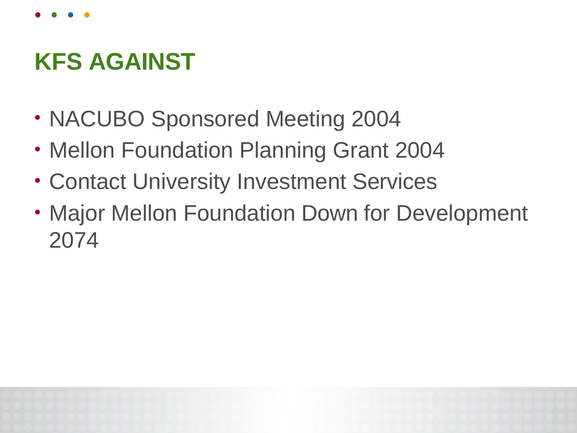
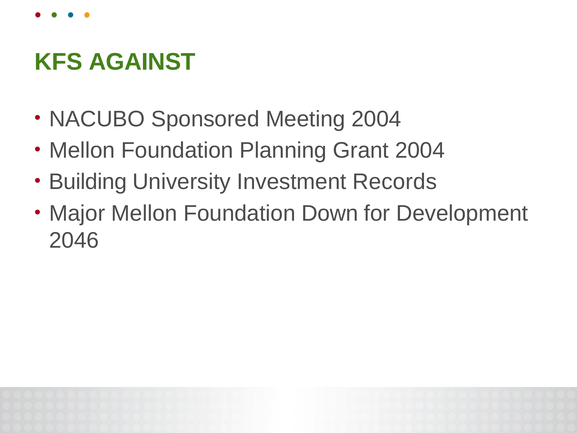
Contact: Contact -> Building (88, 182)
Services: Services -> Records (395, 182)
2074: 2074 -> 2046 (74, 240)
